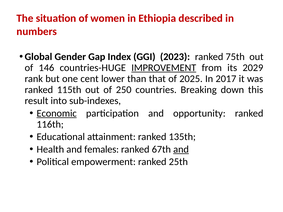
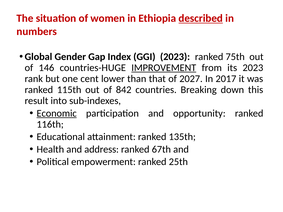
described underline: none -> present (201, 18)
its 2029: 2029 -> 2023 (253, 68)
2025: 2025 -> 2027 (191, 79)
250: 250 -> 842 (124, 90)
females: females -> address (102, 149)
and underline: present -> none (181, 149)
